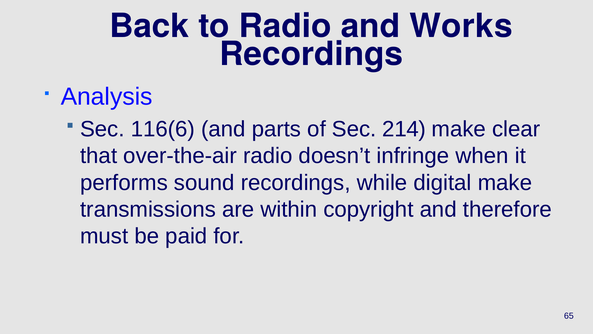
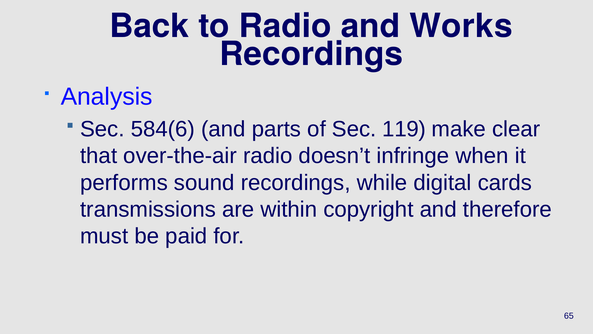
116(6: 116(6 -> 584(6 (163, 129)
214: 214 -> 119 (404, 129)
digital make: make -> cards (505, 182)
